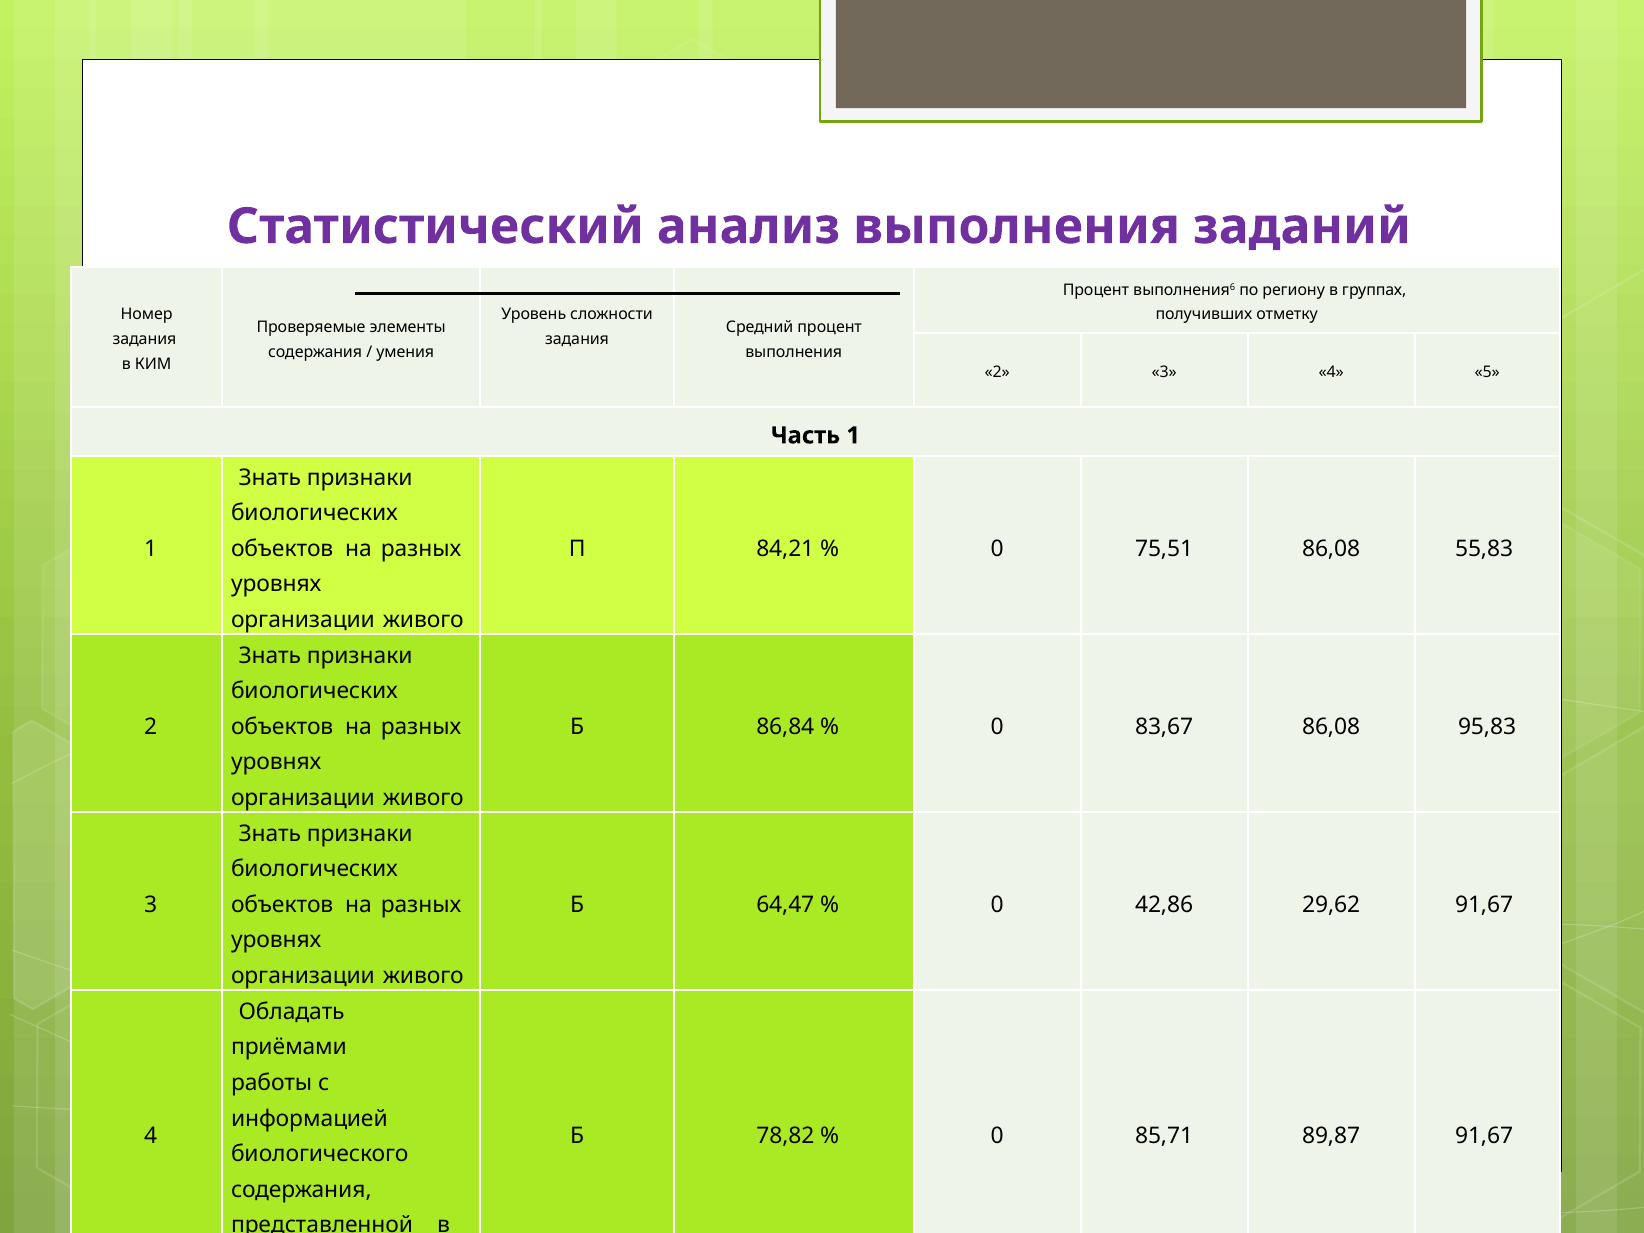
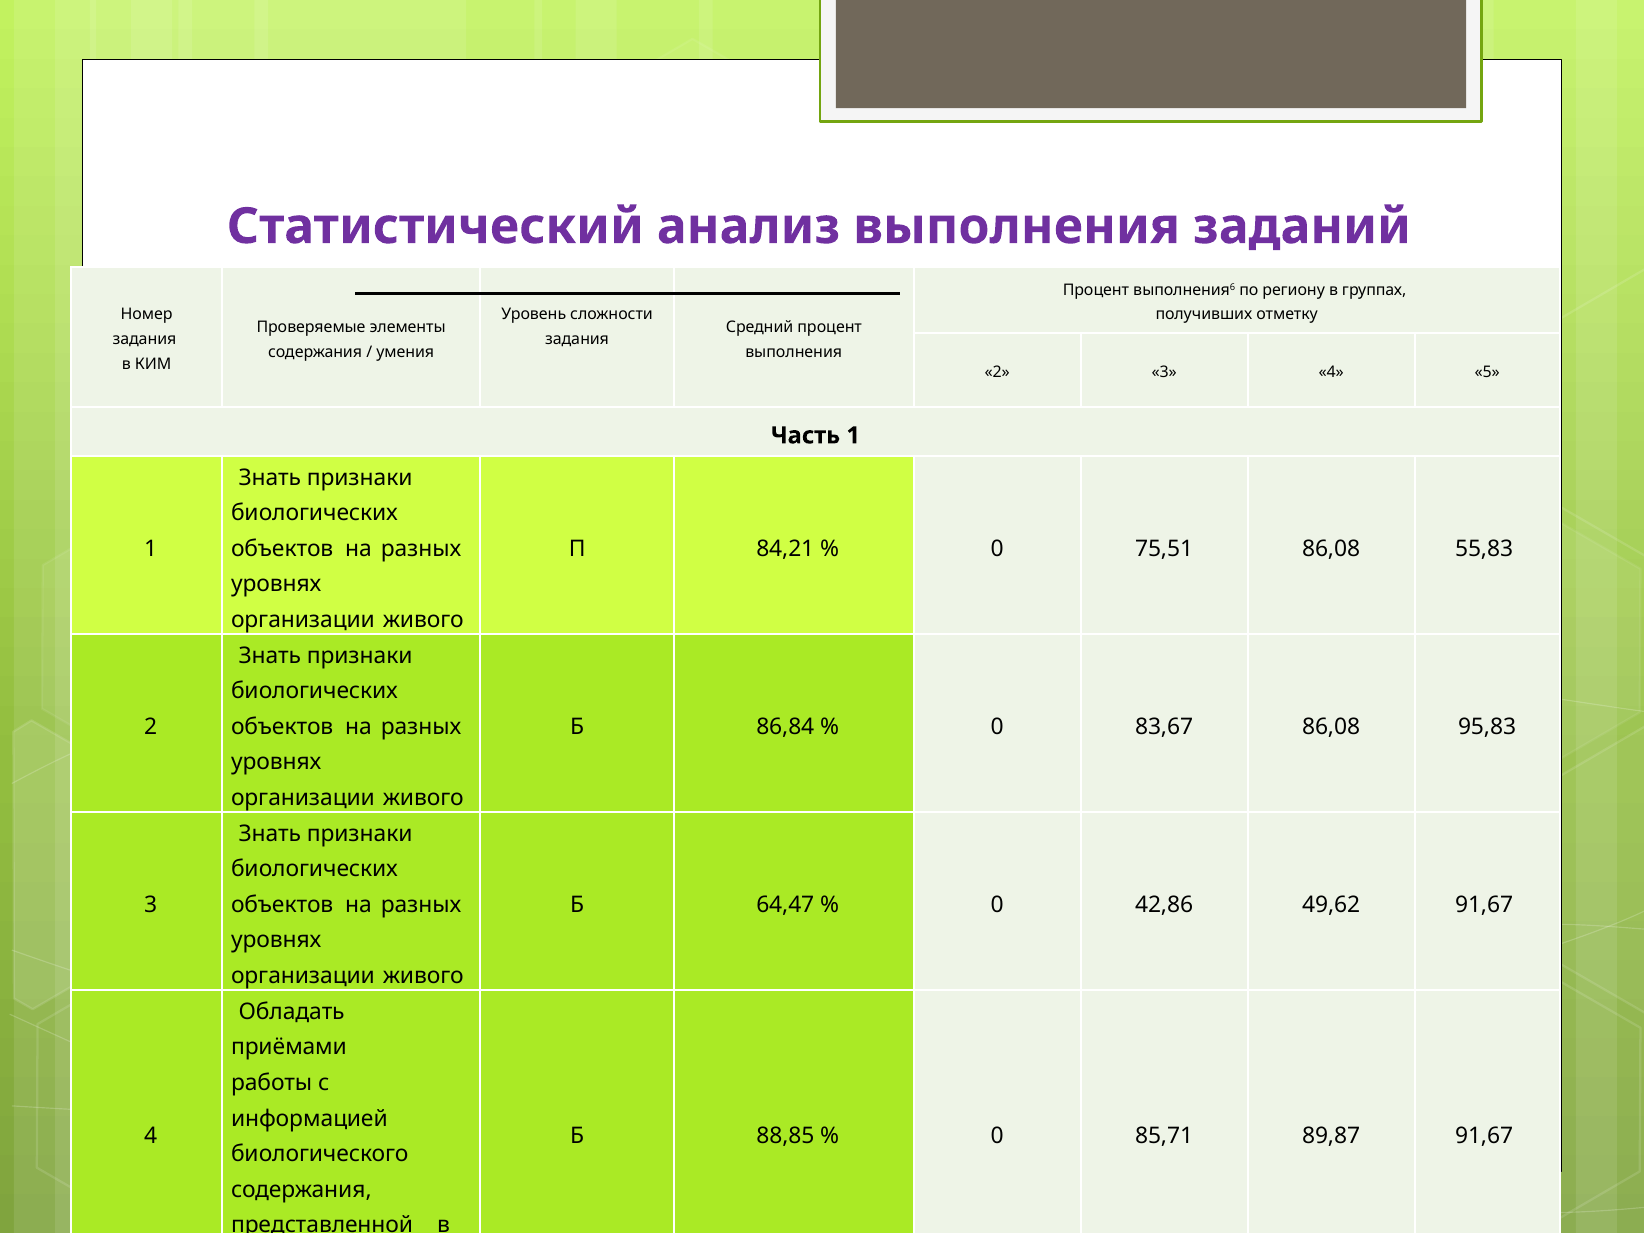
29,62: 29,62 -> 49,62 (1331, 905)
78,82: 78,82 -> 88,85 (785, 1136)
